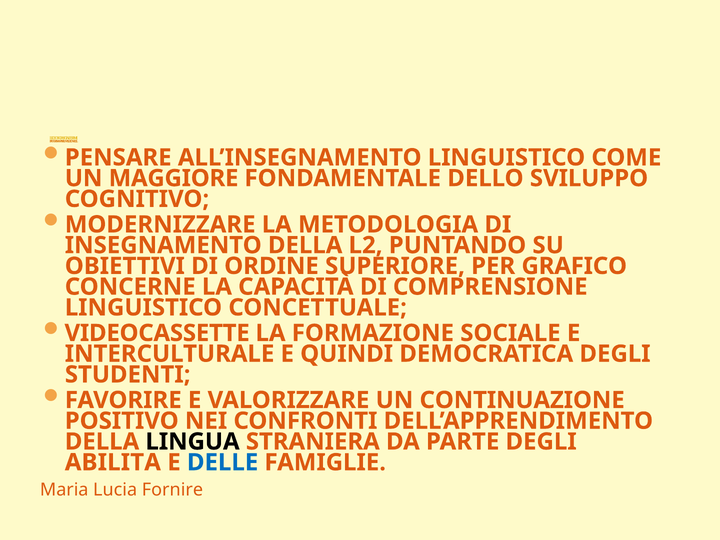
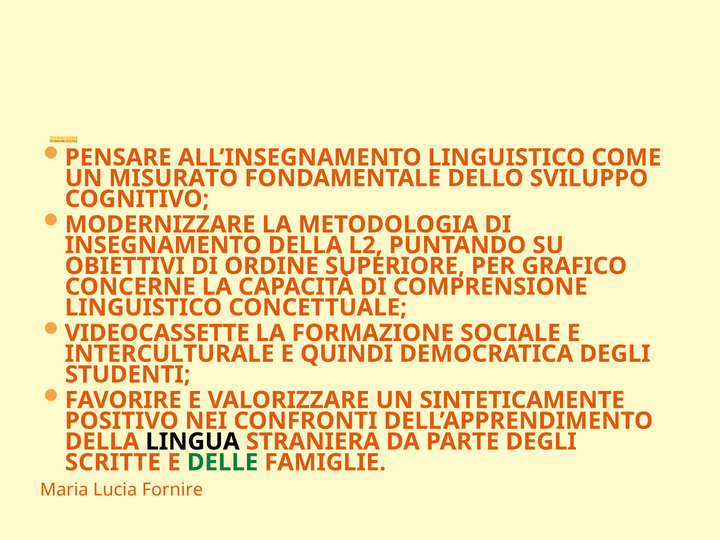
MAGGIORE: MAGGIORE -> MISURATO (173, 178)
CONTINUAZIONE: CONTINUAZIONE -> SINTETICAMENTE (522, 400)
ABILITA: ABILITA -> SCRITTE (113, 462)
DELLE colour: blue -> green (223, 462)
